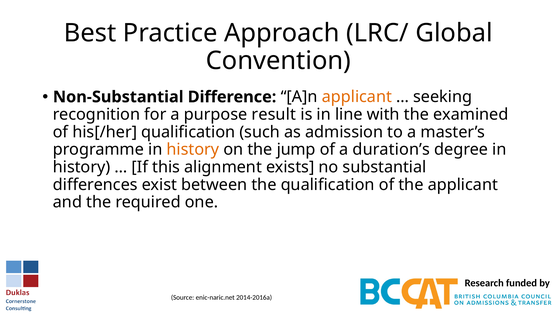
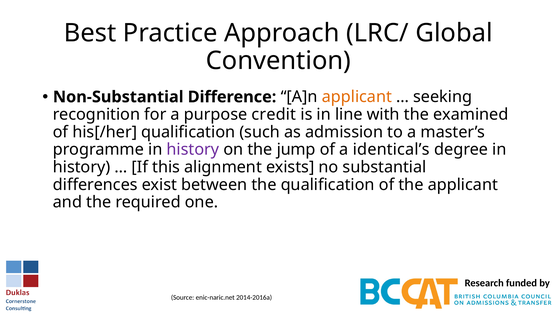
result: result -> credit (274, 114)
history colour: orange -> purple (193, 149)
duration’s: duration’s -> identical’s (391, 149)
